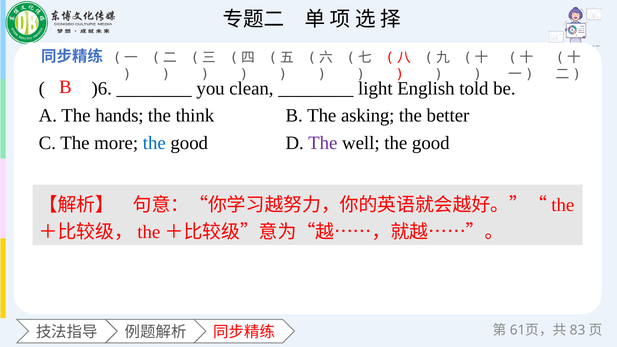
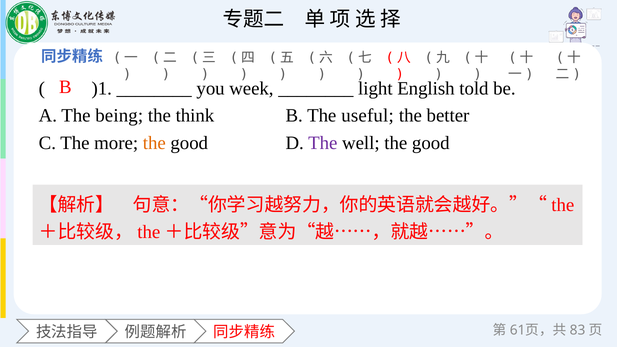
)6: )6 -> )1 (102, 89)
clean: clean -> week (251, 89)
hands: hands -> being (119, 116)
asking: asking -> useful (368, 116)
the colour: blue -> orange (154, 143)
